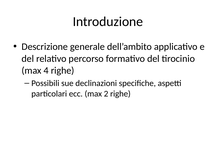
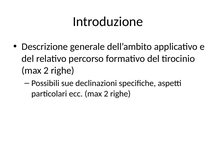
4: 4 -> 2 (46, 70)
